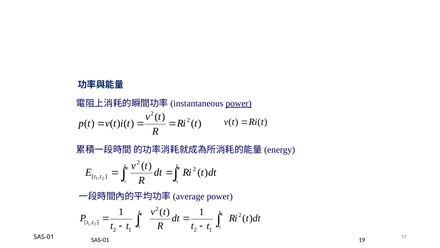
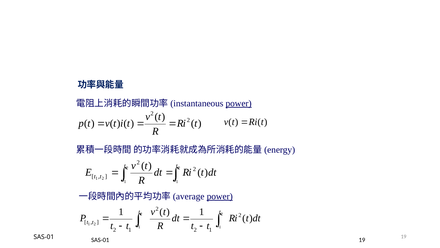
power underline: none -> present (220, 196)
